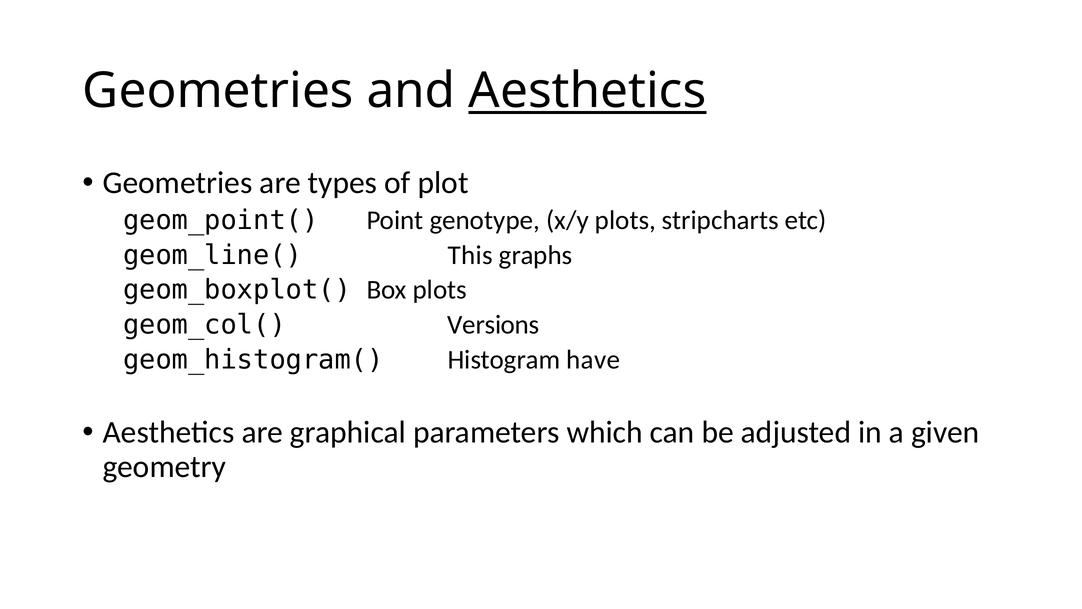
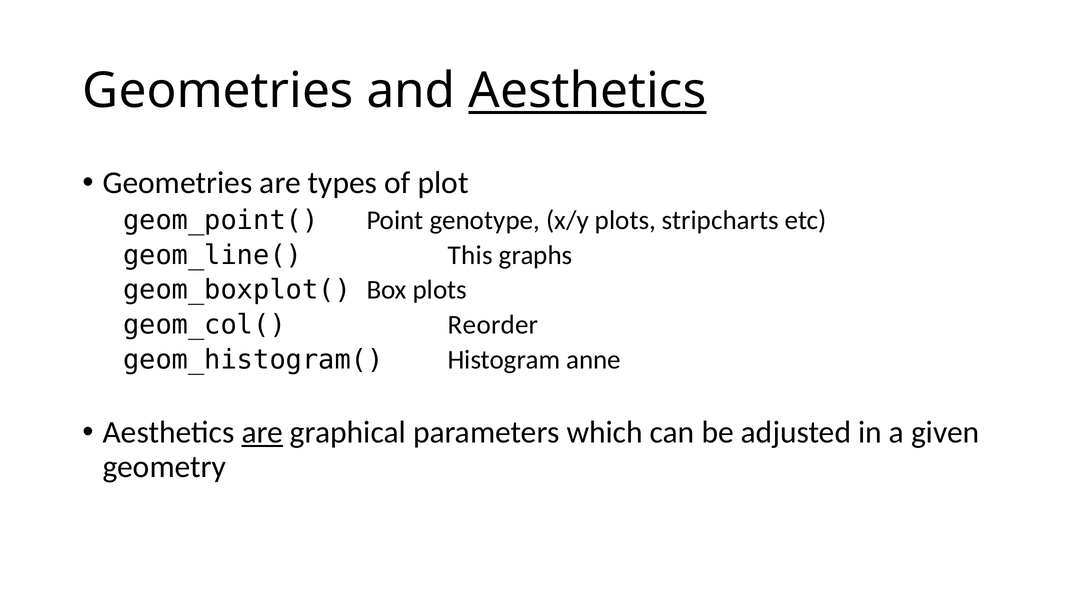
Versions: Versions -> Reorder (493, 325)
have: have -> anne (593, 359)
are underline: none -> present (262, 432)
